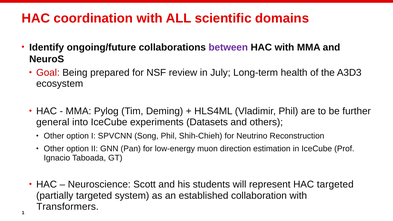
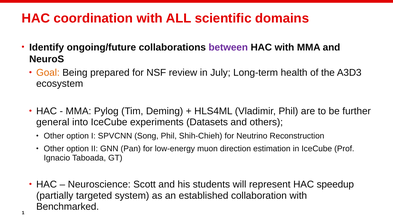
Goal colour: red -> orange (48, 73)
HAC targeted: targeted -> speedup (335, 184)
Transformers: Transformers -> Benchmarked (68, 207)
